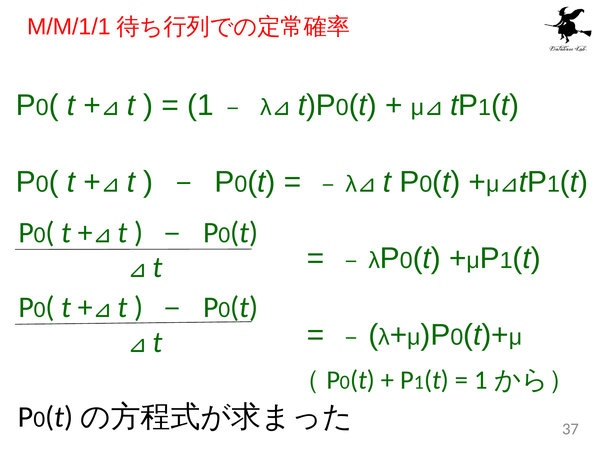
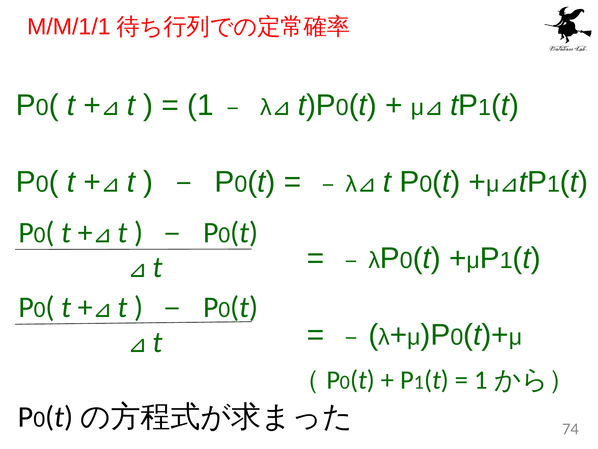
37: 37 -> 74 (570, 429)
